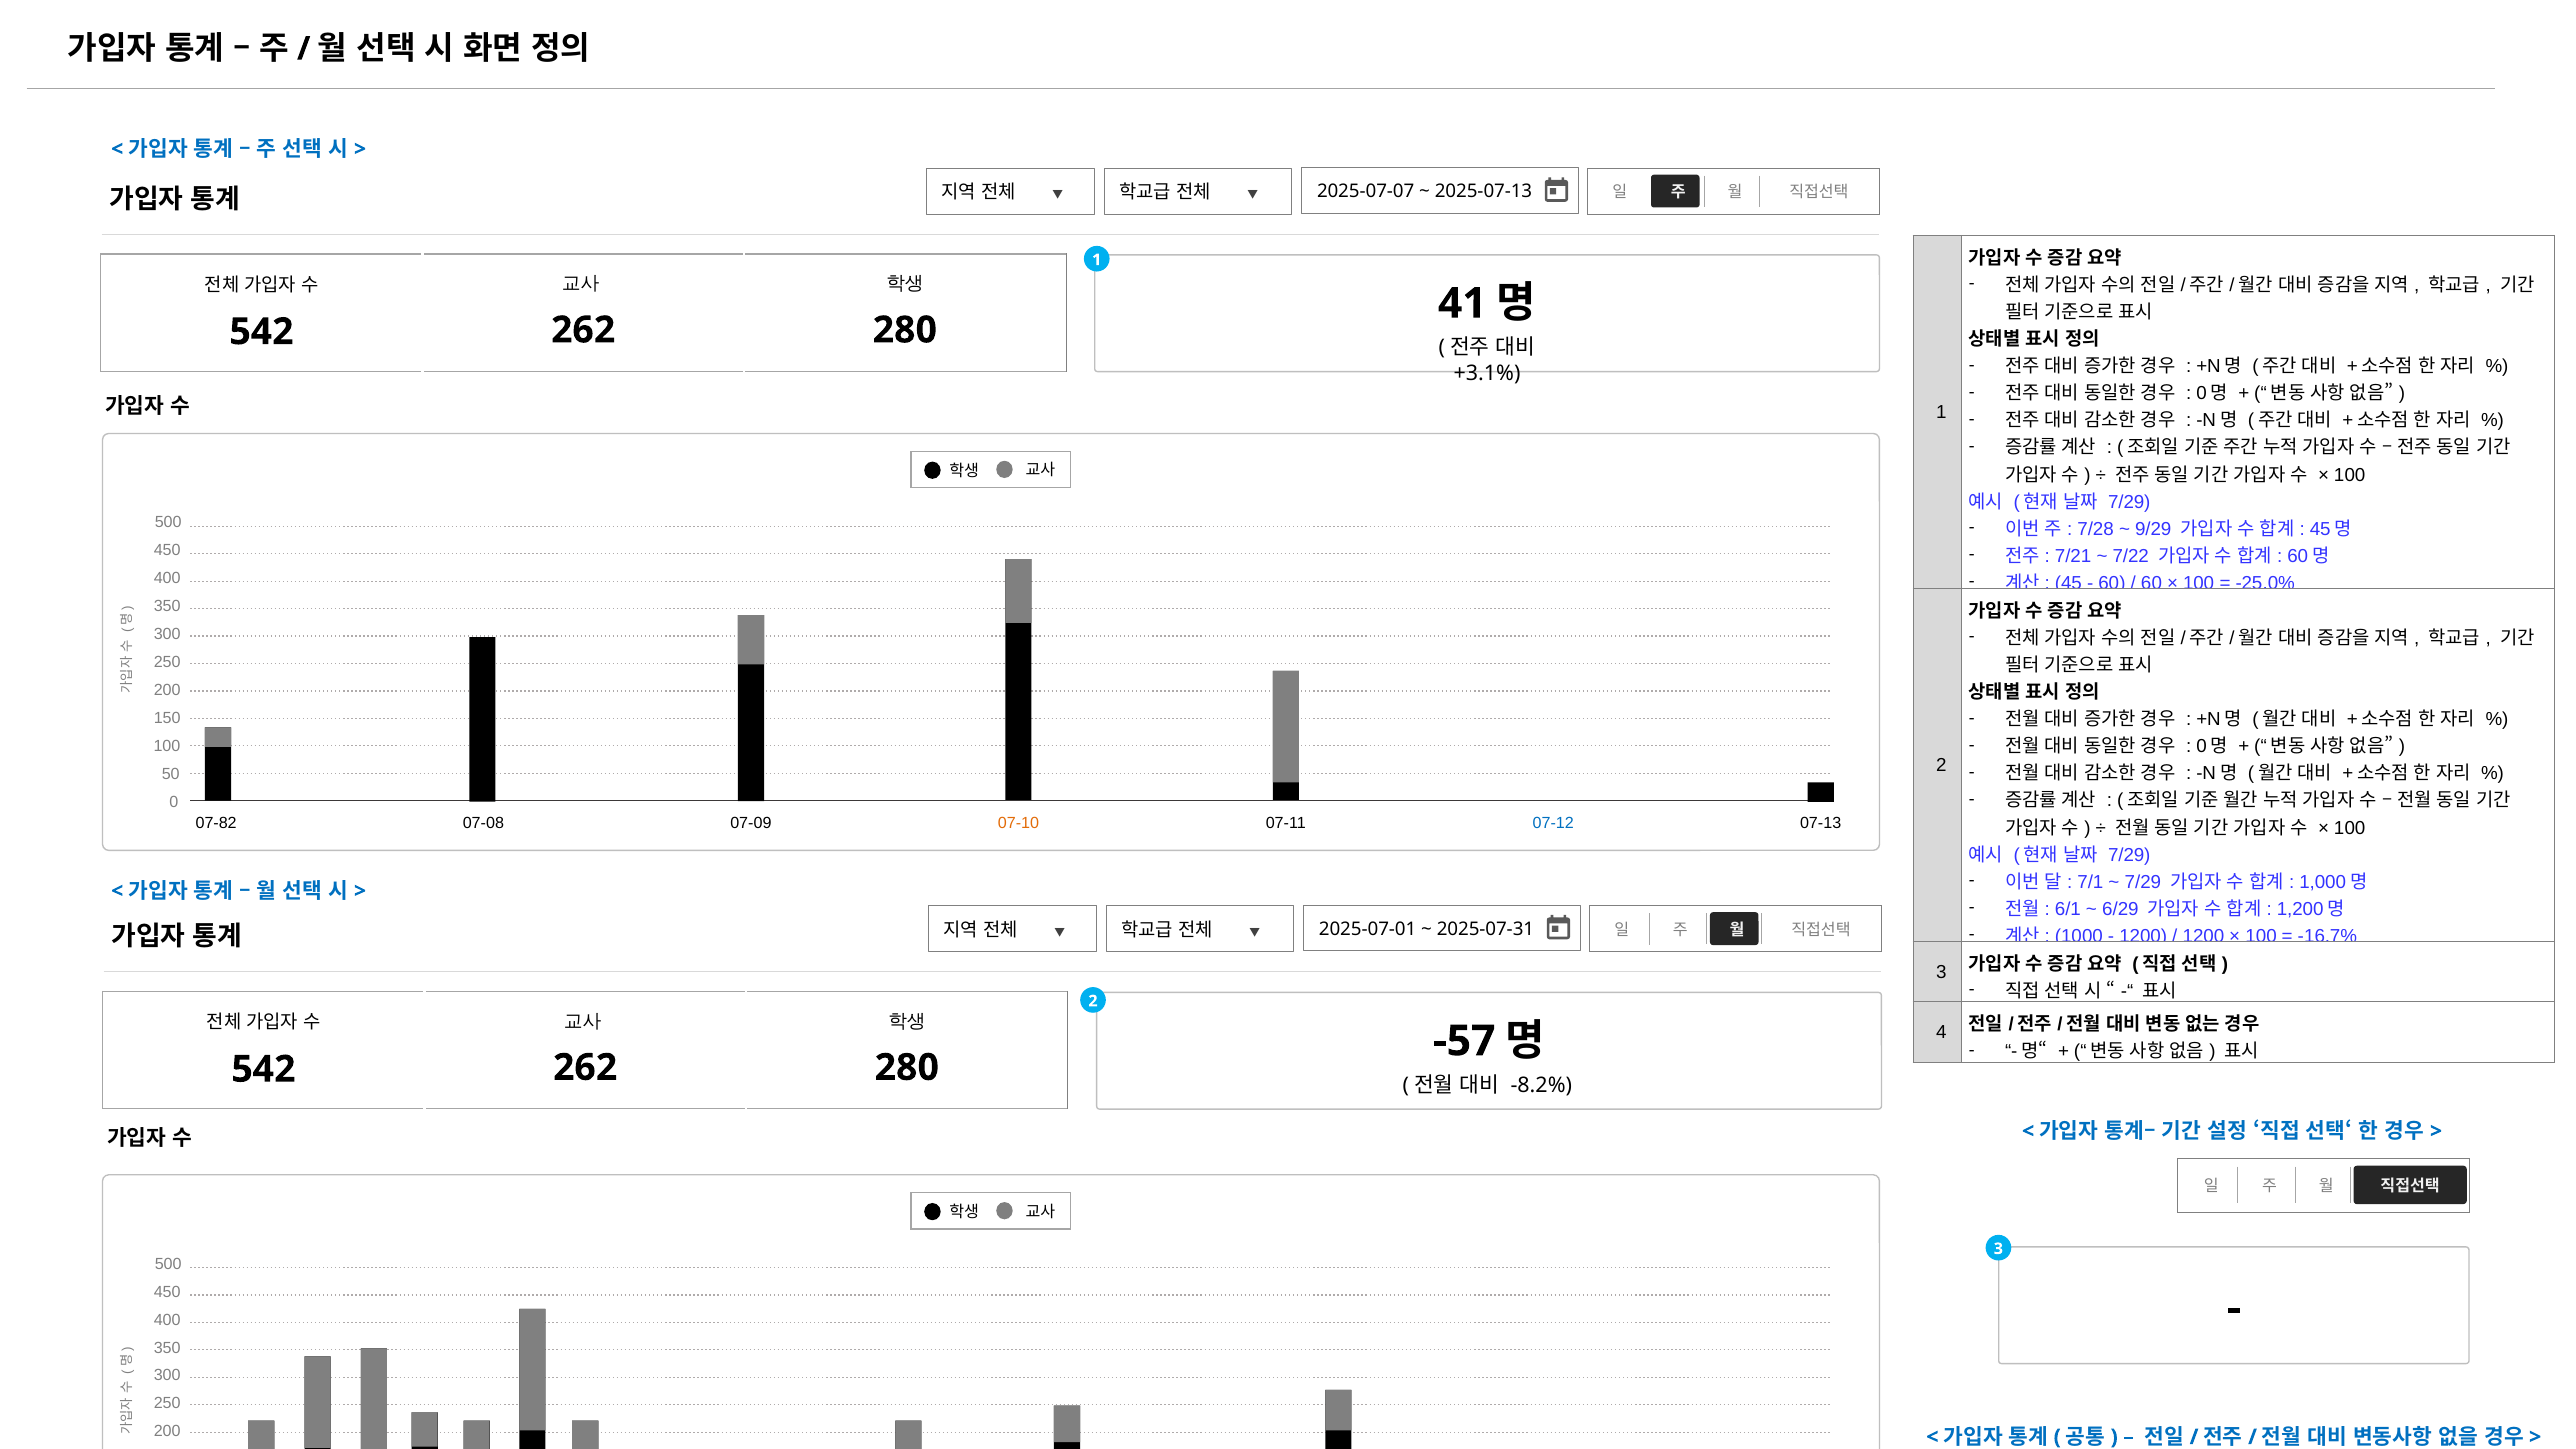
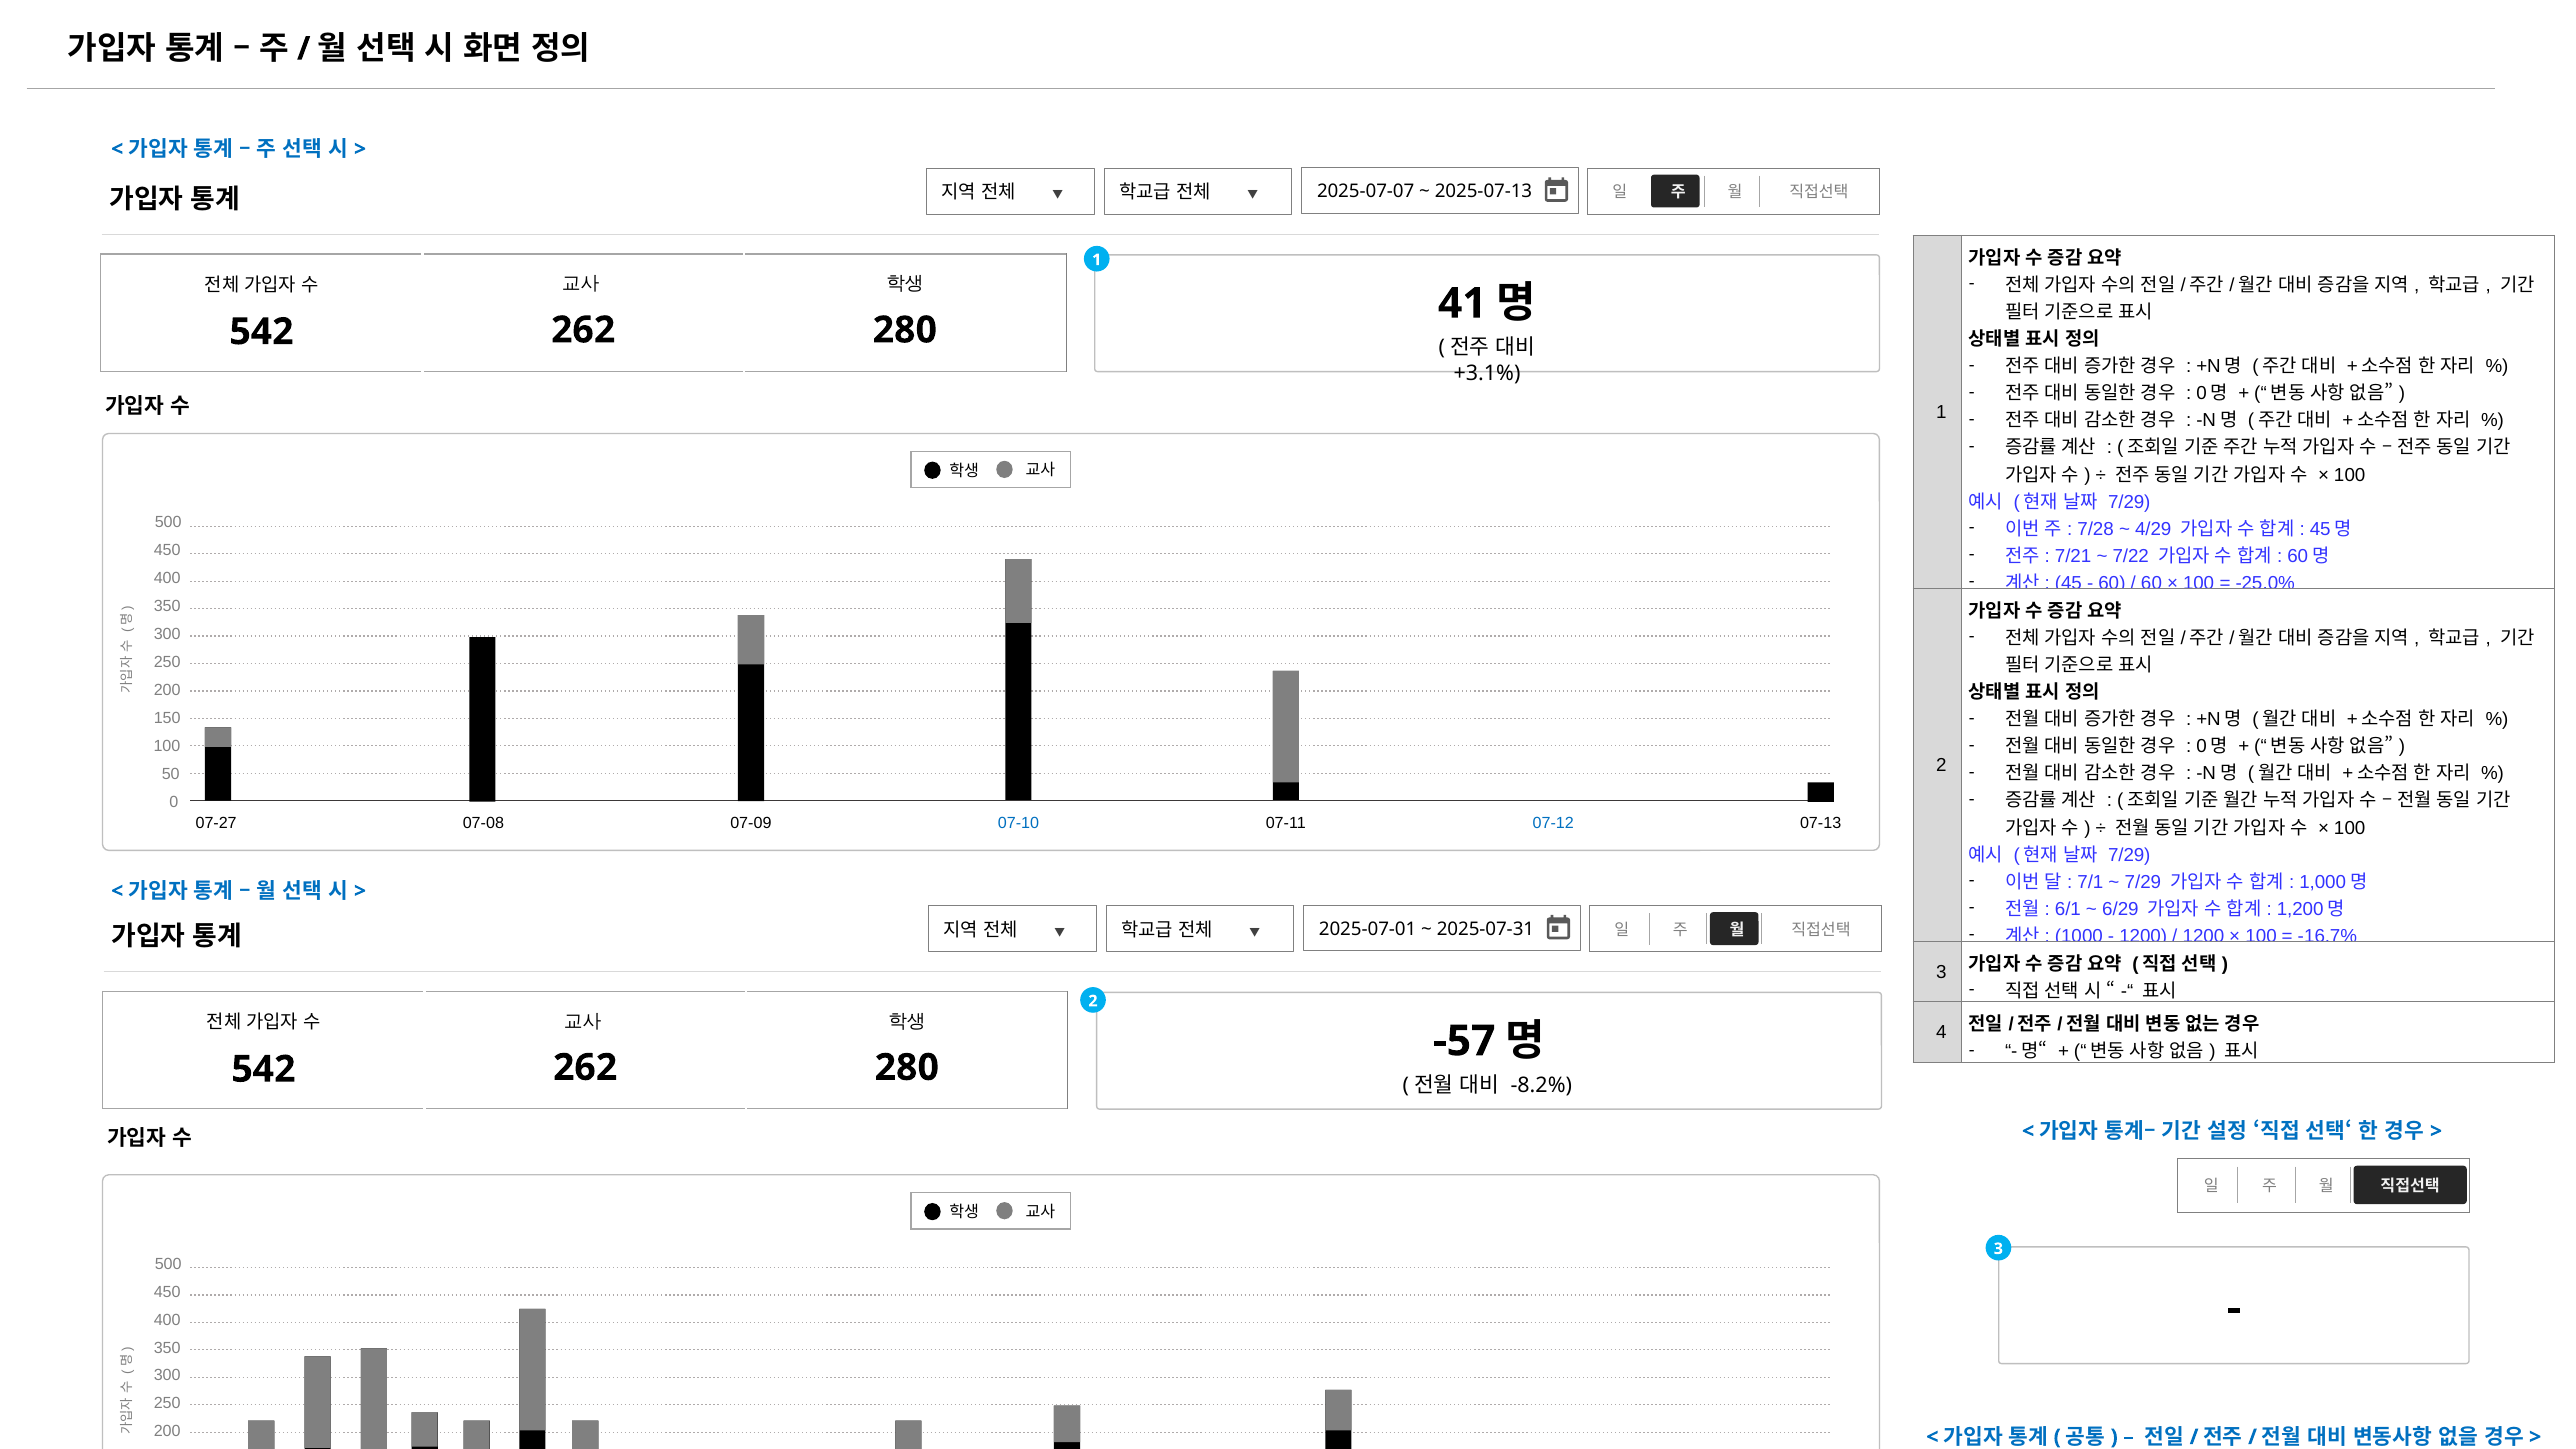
9/29: 9/29 -> 4/29 (2153, 529)
07-82: 07-82 -> 07-27 (216, 823)
07-10 colour: orange -> blue (1018, 823)
